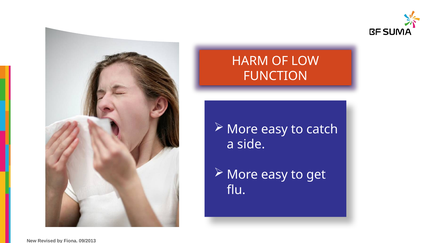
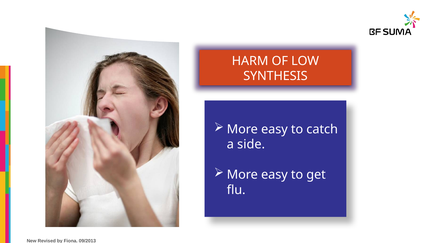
FUNCTION: FUNCTION -> SYNTHESIS (275, 76)
